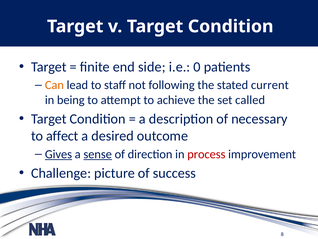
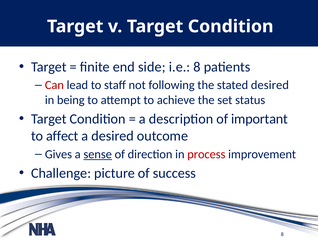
i.e 0: 0 -> 8 (197, 67)
Can colour: orange -> red (54, 85)
stated current: current -> desired (270, 85)
called: called -> status (250, 100)
necessary: necessary -> important (260, 119)
Gives underline: present -> none (58, 154)
